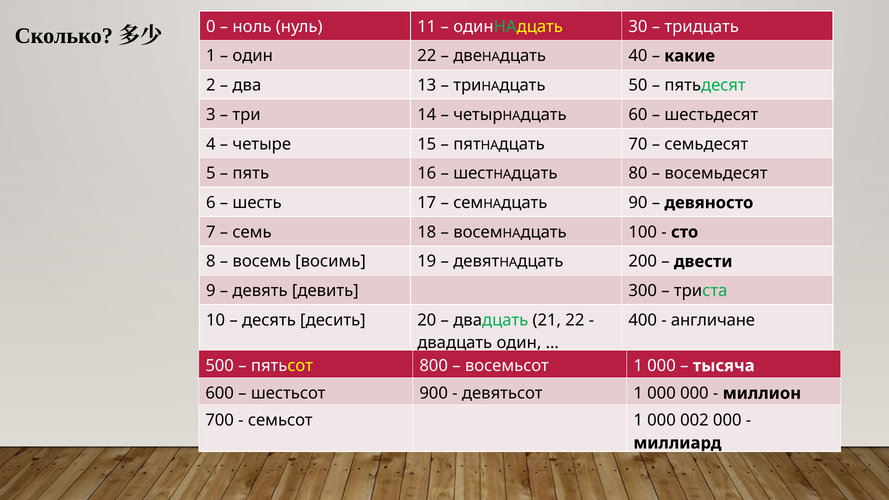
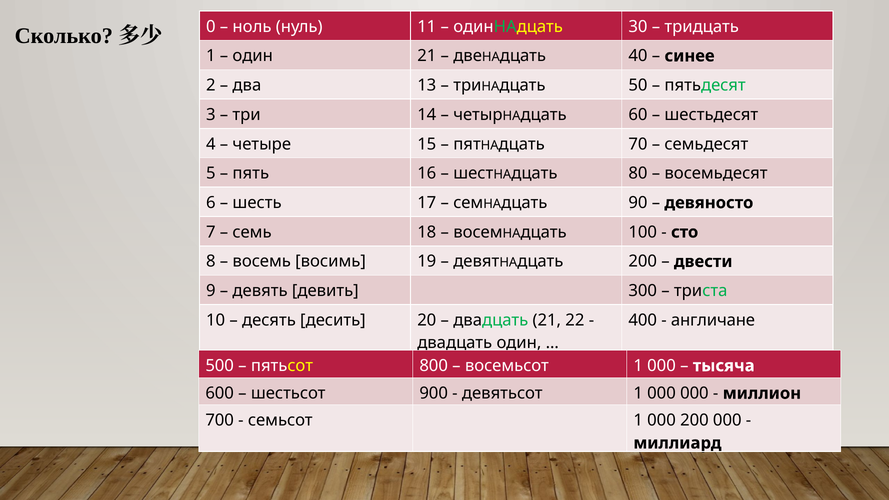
один 22: 22 -> 21 (427, 56)
какие: какие -> синее (690, 56)
000 002: 002 -> 200 (694, 420)
